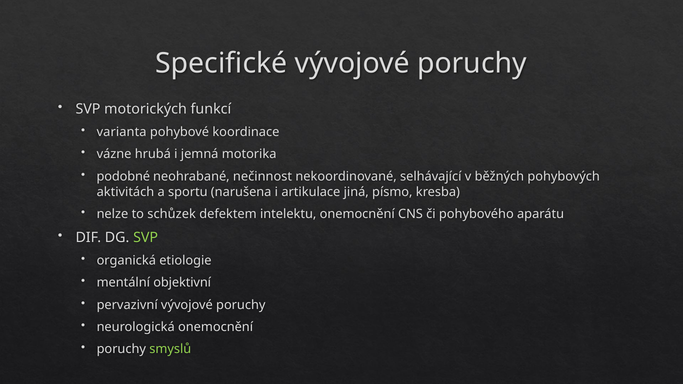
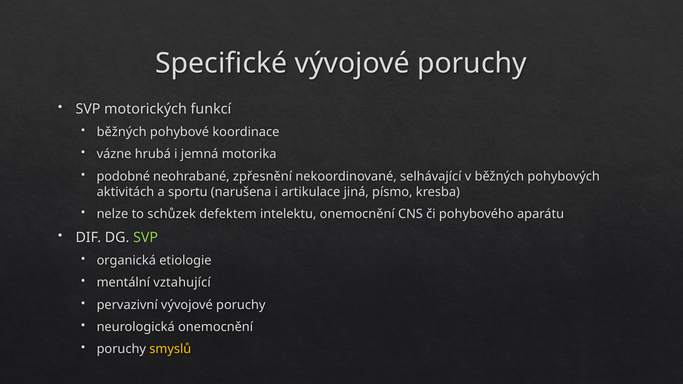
varianta: varianta -> běžných (122, 132)
nečinnost: nečinnost -> zpřesnění (263, 177)
objektivní: objektivní -> vztahující (182, 283)
smyslů colour: light green -> yellow (170, 349)
